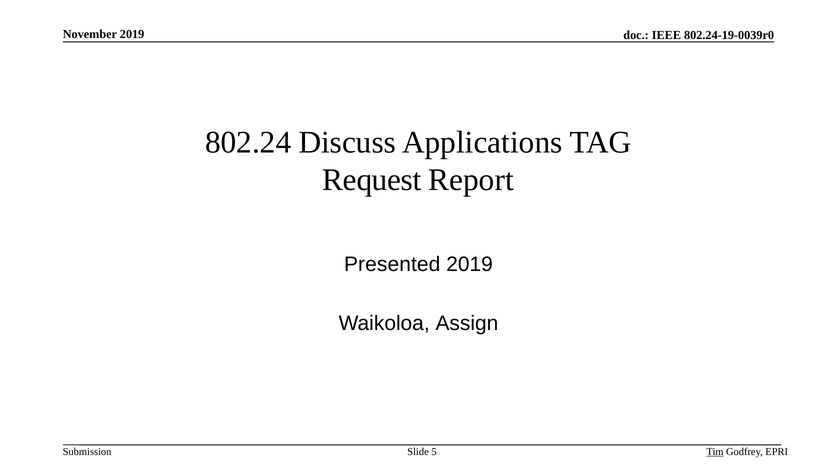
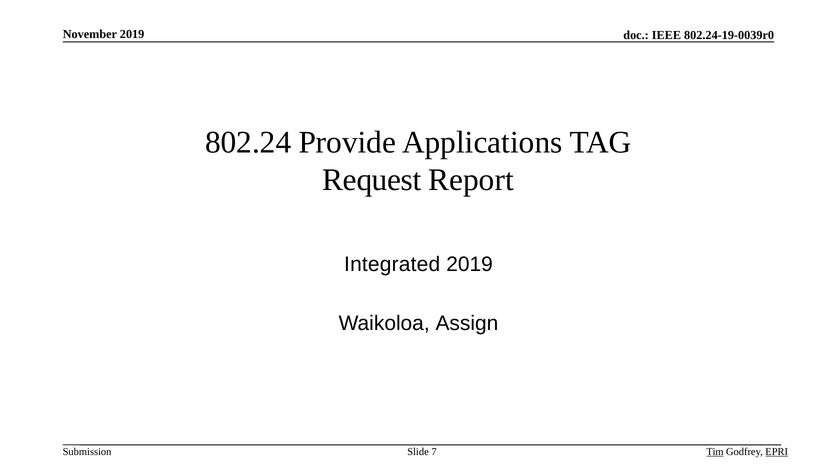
Discuss: Discuss -> Provide (347, 142)
Presented: Presented -> Integrated (392, 264)
5: 5 -> 7 (434, 452)
EPRI underline: none -> present (777, 452)
